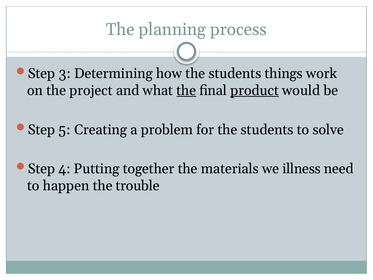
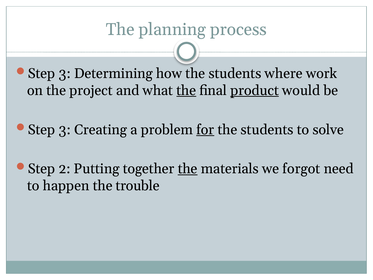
things: things -> where (284, 74)
5: 5 -> 3 (65, 130)
for underline: none -> present (205, 130)
4: 4 -> 2 (65, 169)
the underline: none -> present (188, 169)
illness: illness -> forgot (301, 169)
